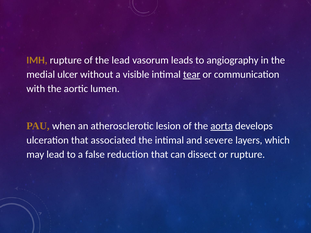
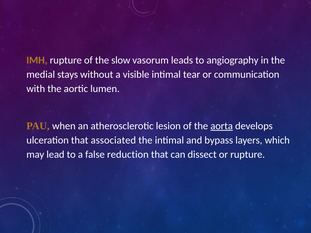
the lead: lead -> slow (121, 60)
ulcer: ulcer -> stays (68, 75)
tear underline: present -> none (192, 75)
severe: severe -> bypass (219, 140)
